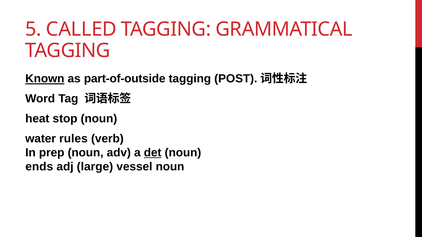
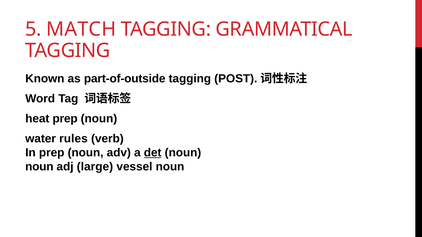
CALLED: CALLED -> MATCH (81, 29)
Known underline: present -> none (45, 79)
heat stop: stop -> prep (65, 119)
ends: ends -> noun (39, 167)
